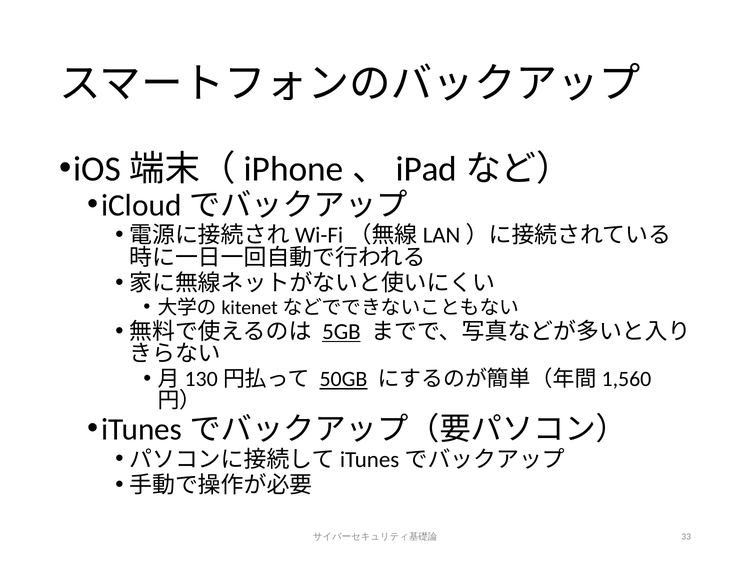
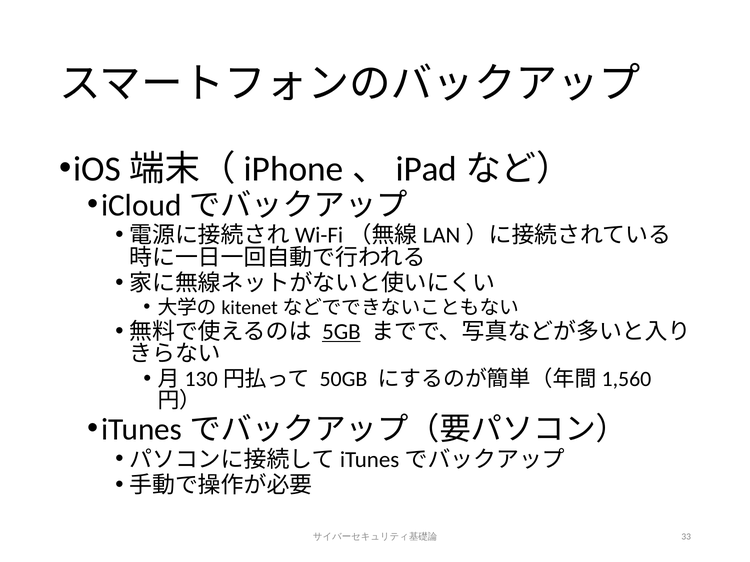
50GB underline: present -> none (343, 380)
